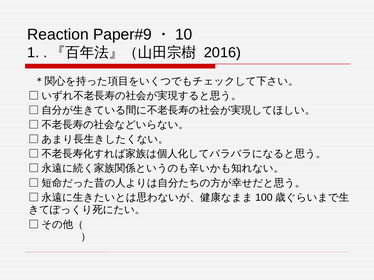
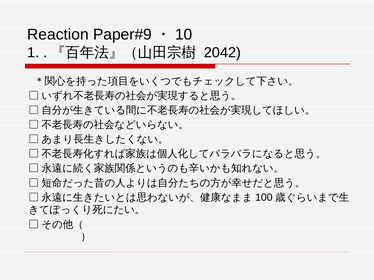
2016: 2016 -> 2042 (222, 53)
